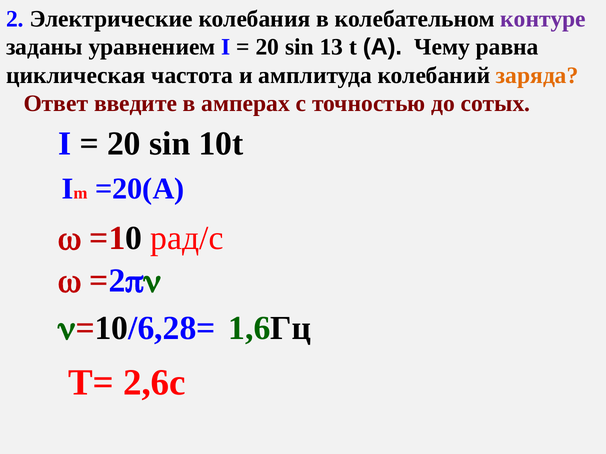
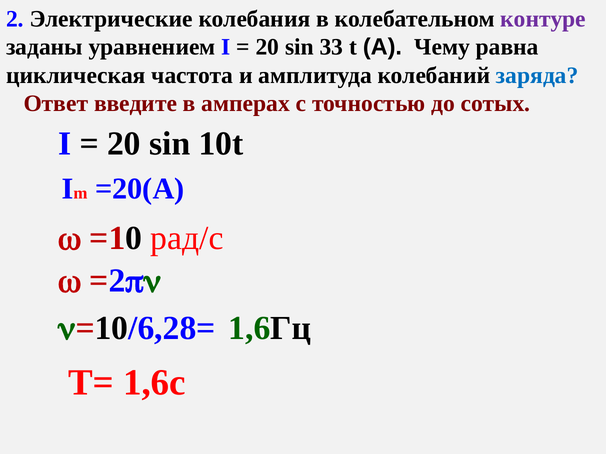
13: 13 -> 33 (331, 47)
заряда colour: orange -> blue (537, 75)
2,6с: 2,6с -> 1,6с (154, 383)
